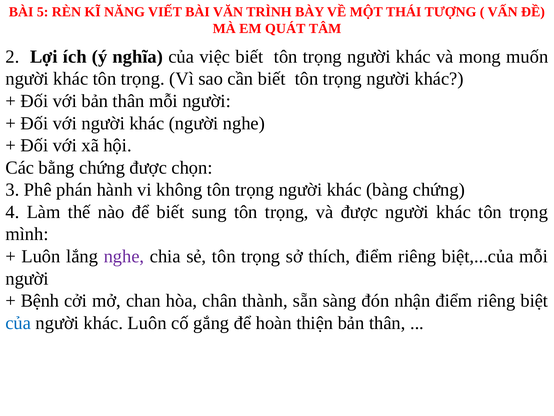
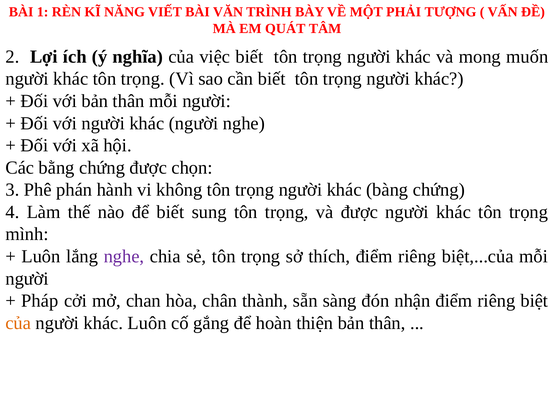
5: 5 -> 1 (43, 12)
THÁI: THÁI -> PHẢI (404, 12)
Bệnh: Bệnh -> Pháp (40, 300)
của colour: blue -> orange (18, 323)
